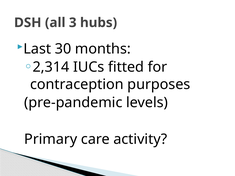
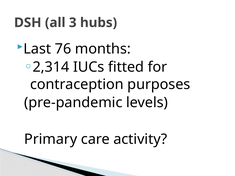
30: 30 -> 76 (63, 49)
